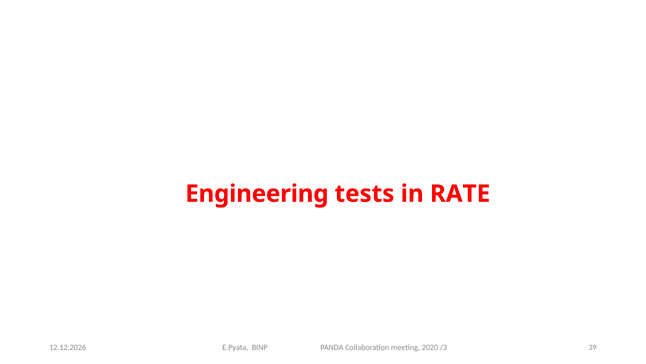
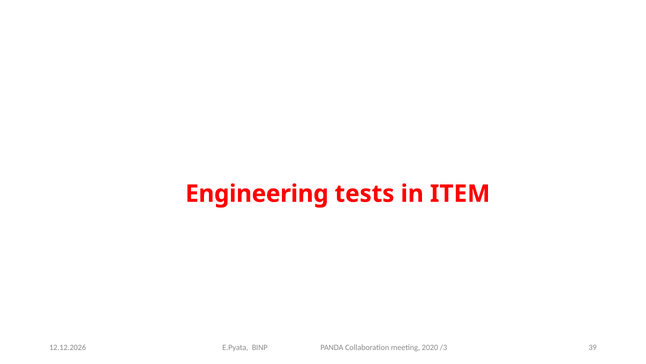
RATE: RATE -> ITEM (460, 193)
